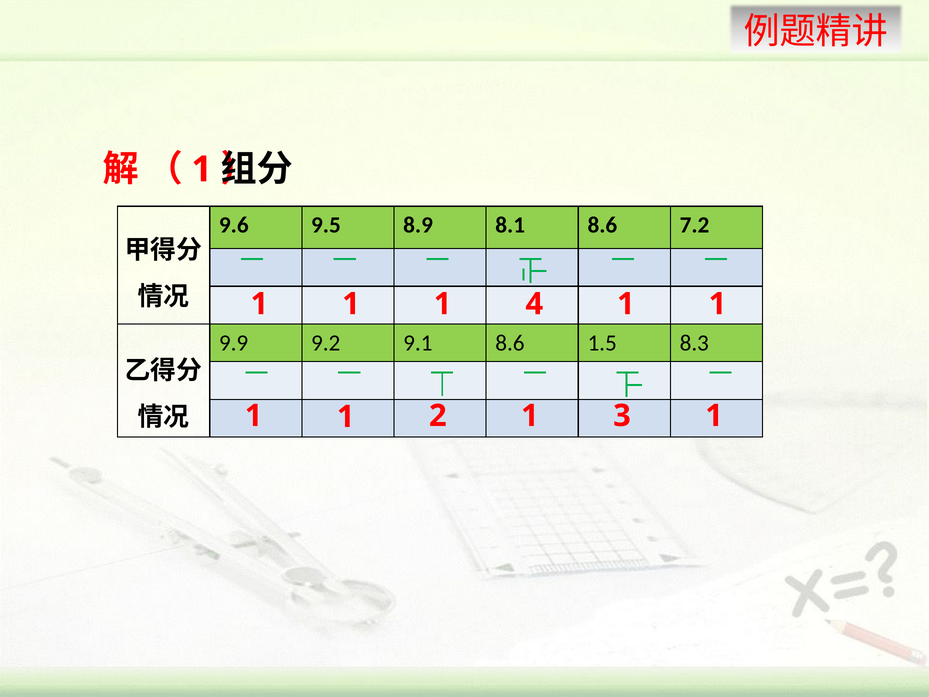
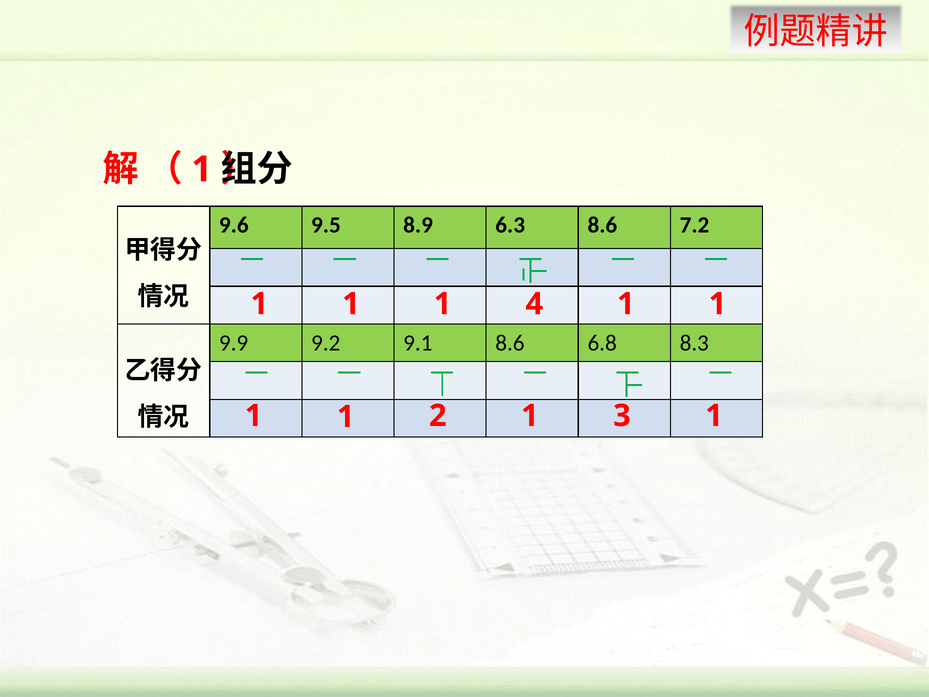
8.1: 8.1 -> 6.3 (510, 225)
1.5: 1.5 -> 6.8 (602, 343)
